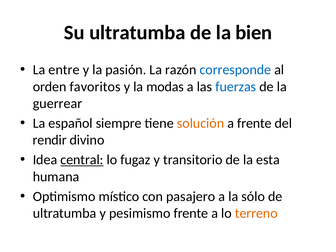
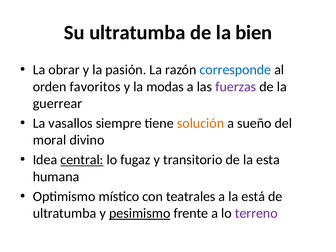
entre: entre -> obrar (64, 70)
fuerzas colour: blue -> purple (236, 87)
español: español -> vasallos (71, 123)
a frente: frente -> sueño (254, 123)
rendir: rendir -> moral (50, 140)
pasajero: pasajero -> teatrales (191, 196)
sólo: sólo -> está (253, 196)
pesimismo underline: none -> present (140, 213)
terreno colour: orange -> purple (256, 213)
